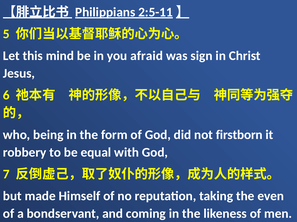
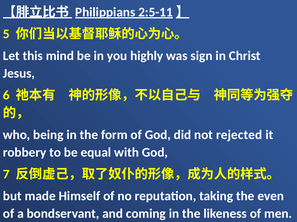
afraid: afraid -> highly (147, 56)
firstborn: firstborn -> rejected (239, 135)
